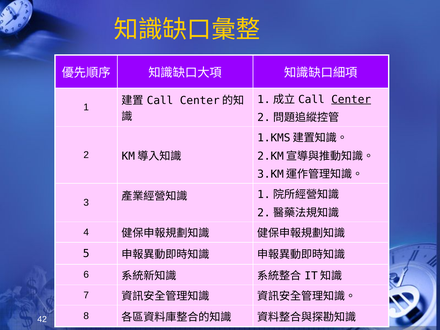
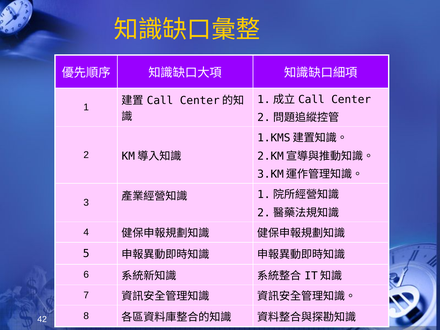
Center underline: present -> none (351, 99)
